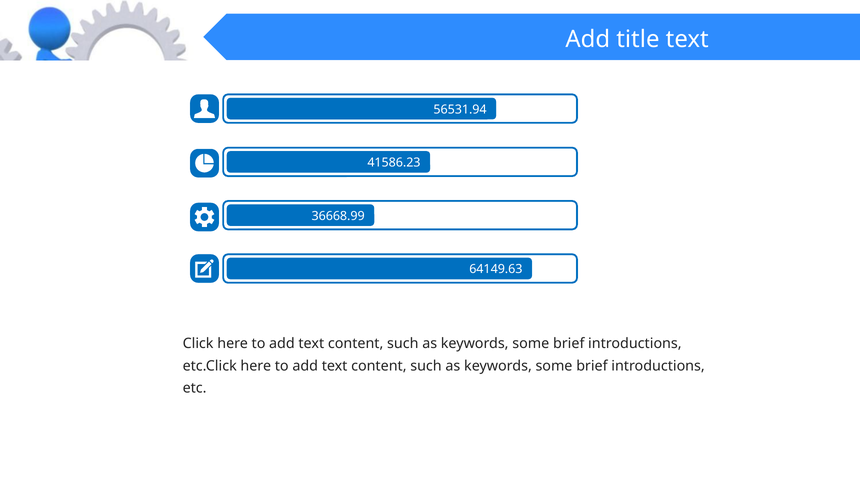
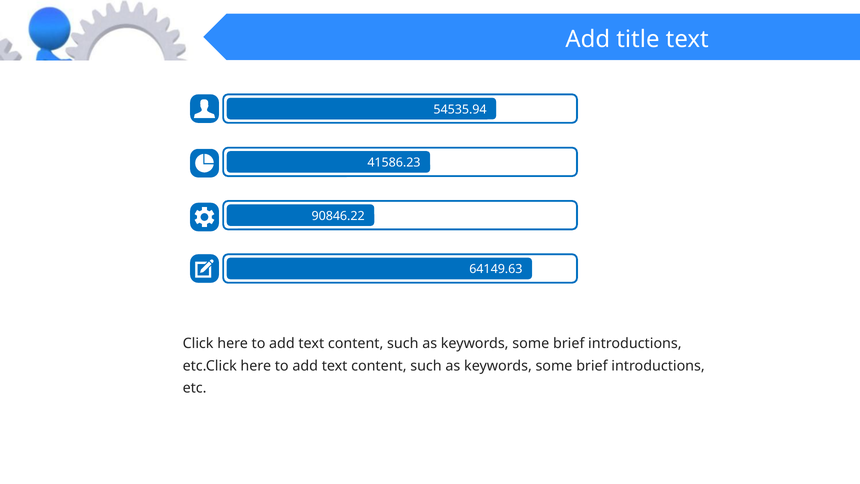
56531.94: 56531.94 -> 54535.94 (460, 109)
36668.99: 36668.99 -> 90846.22 (338, 216)
